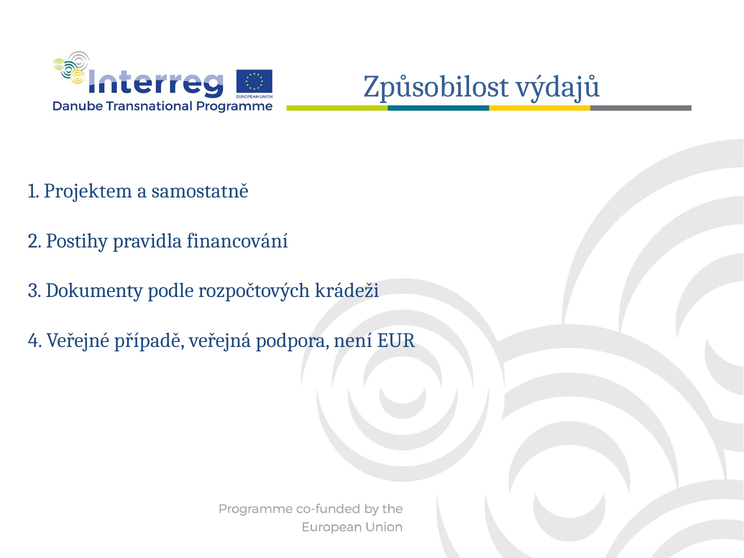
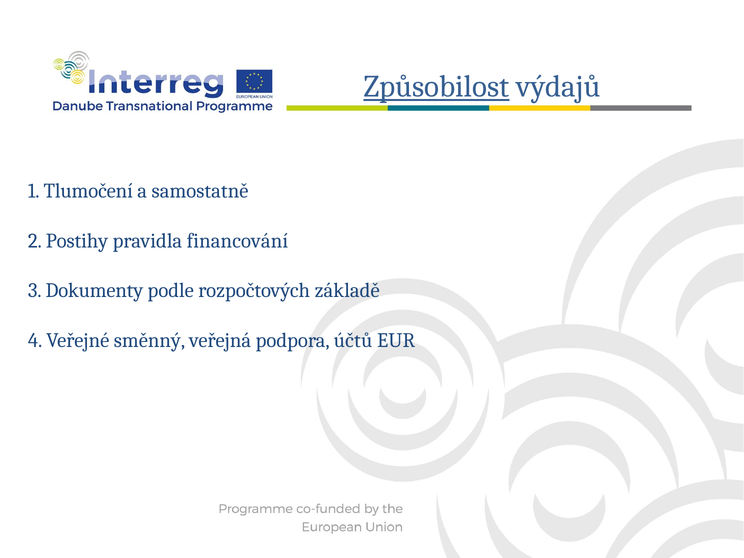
Způsobilost underline: none -> present (436, 87)
Projektem: Projektem -> Tlumočení (88, 191)
krádeži: krádeži -> základě (347, 291)
případě: případě -> směnný (150, 340)
není: není -> účtů (353, 340)
